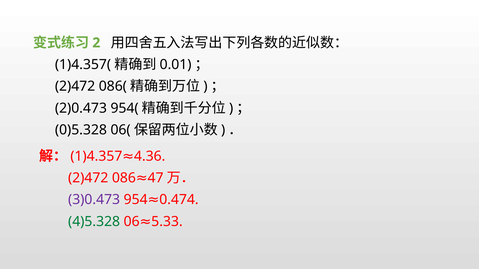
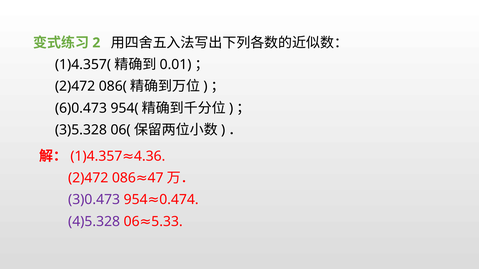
2)0.473: 2)0.473 -> 6)0.473 (81, 108)
0)5.328: 0)5.328 -> 3)5.328 (81, 130)
4)5.328 colour: green -> purple (94, 222)
